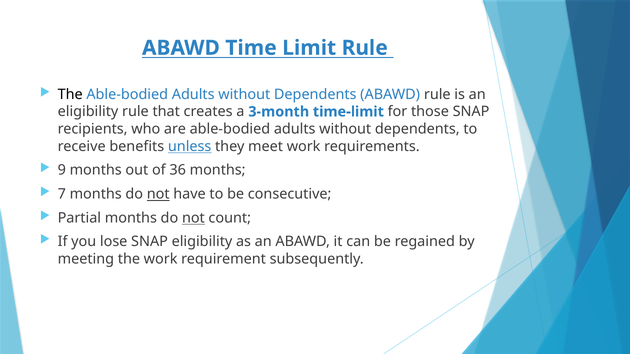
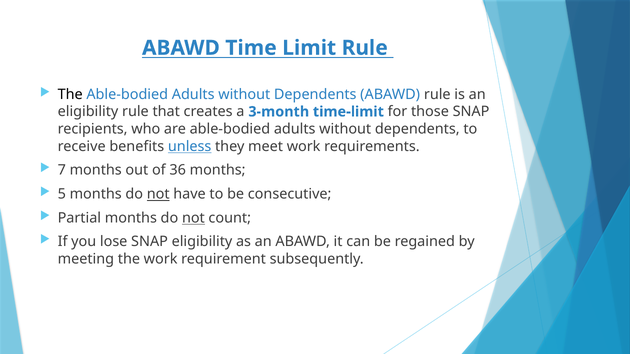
9: 9 -> 7 (62, 170)
7: 7 -> 5 (62, 194)
